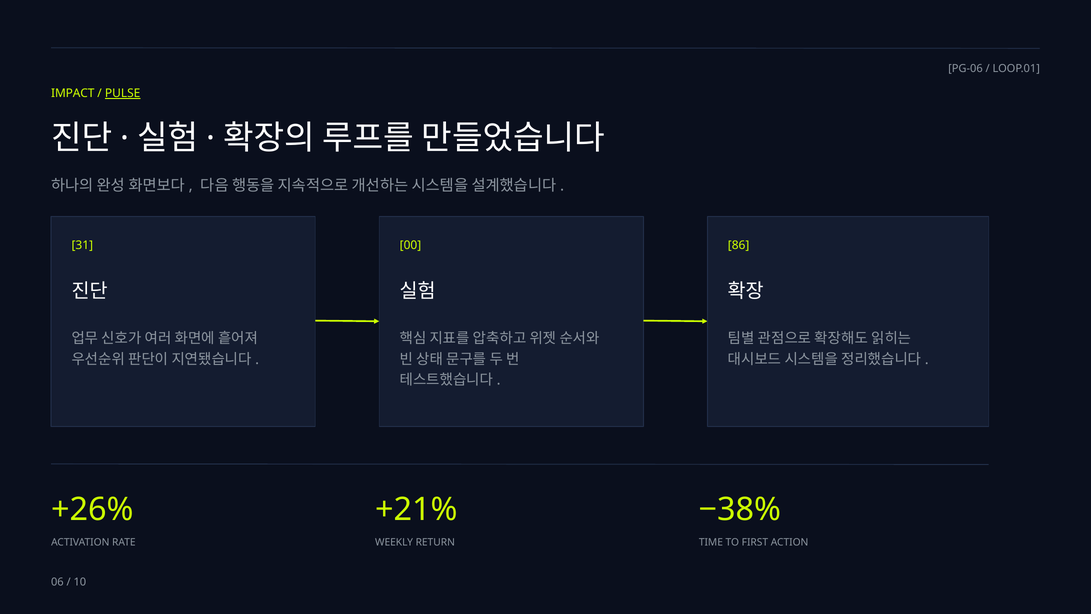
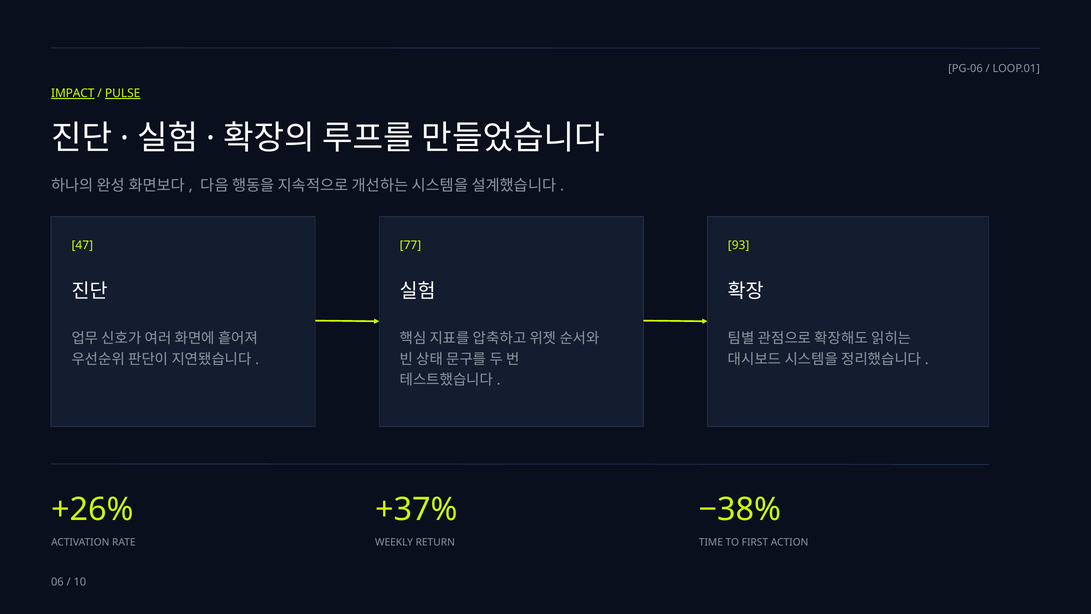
IMPACT underline: none -> present (73, 93)
31: 31 -> 47 (82, 245)
00: 00 -> 77 (410, 245)
86: 86 -> 93 (739, 245)
+21%: +21% -> +37% (416, 509)
